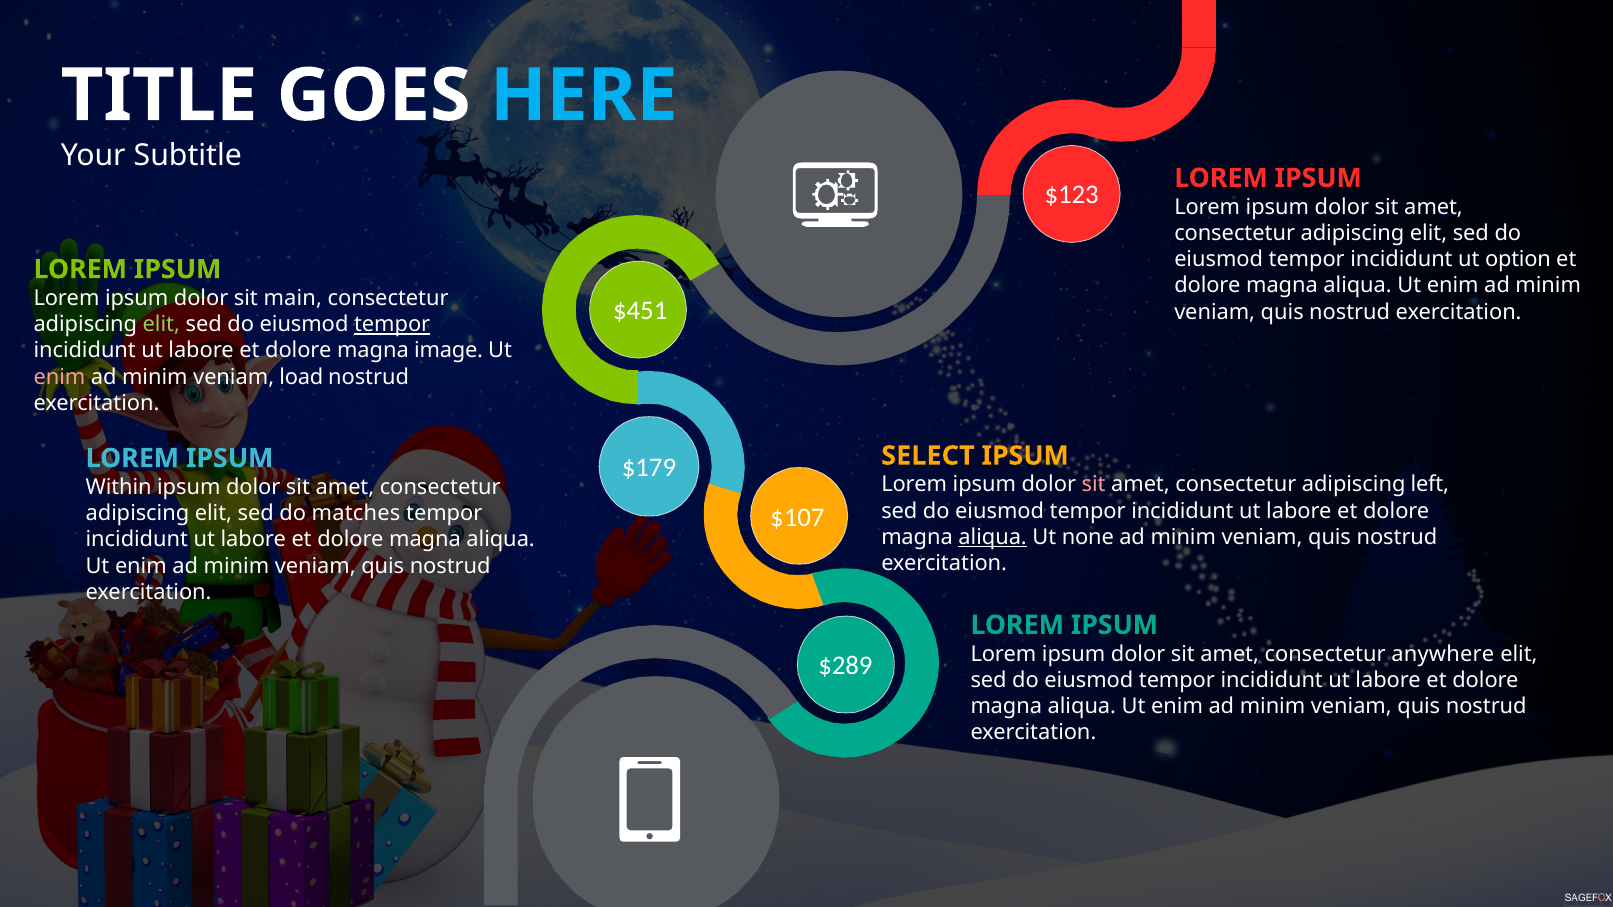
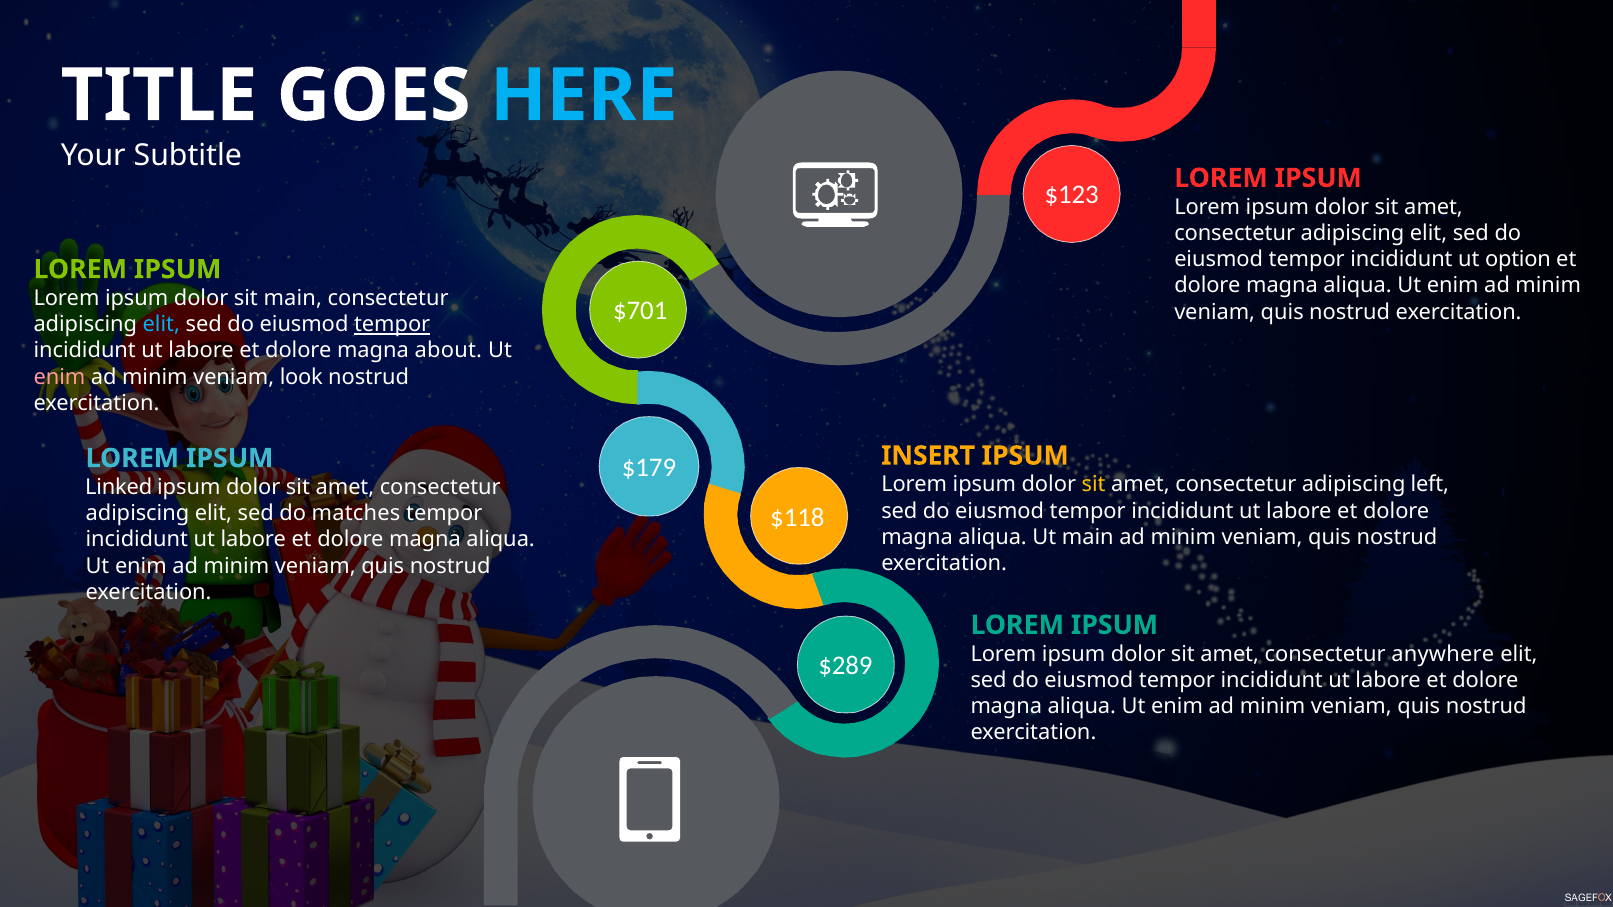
$451: $451 -> $701 (640, 311)
elit colour: light green -> light blue (161, 325)
image: image -> about (448, 351)
load: load -> look (301, 377)
SELECT: SELECT -> INSERT (928, 456)
sit colour: pink -> yellow (1094, 485)
Within: Within -> Linked (119, 487)
$107: $107 -> $118 (797, 518)
aliqua underline: present -> none (993, 537)
Ut none: none -> main (1088, 537)
